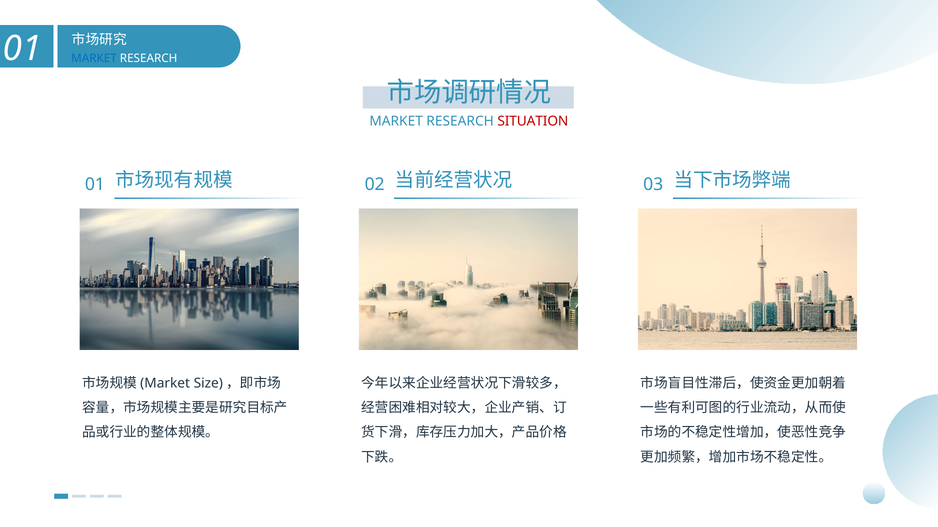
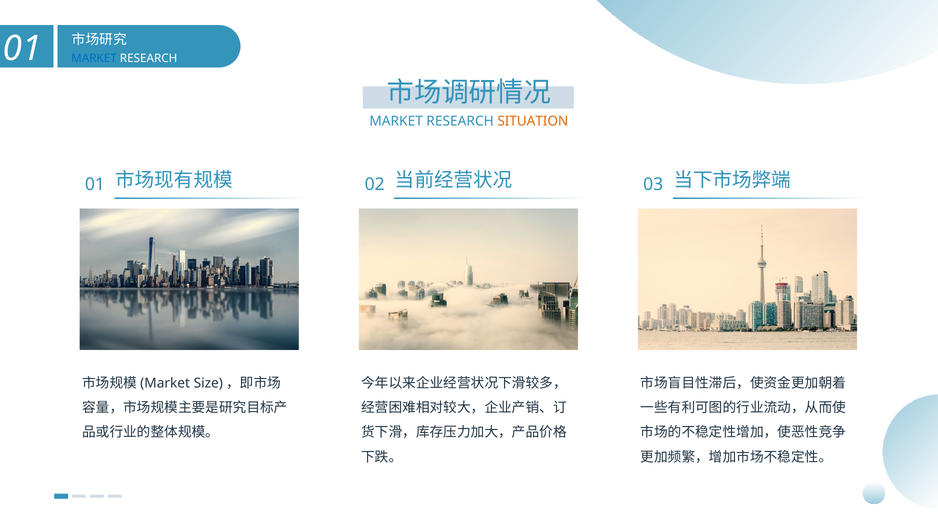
SITUATION colour: red -> orange (533, 121)
